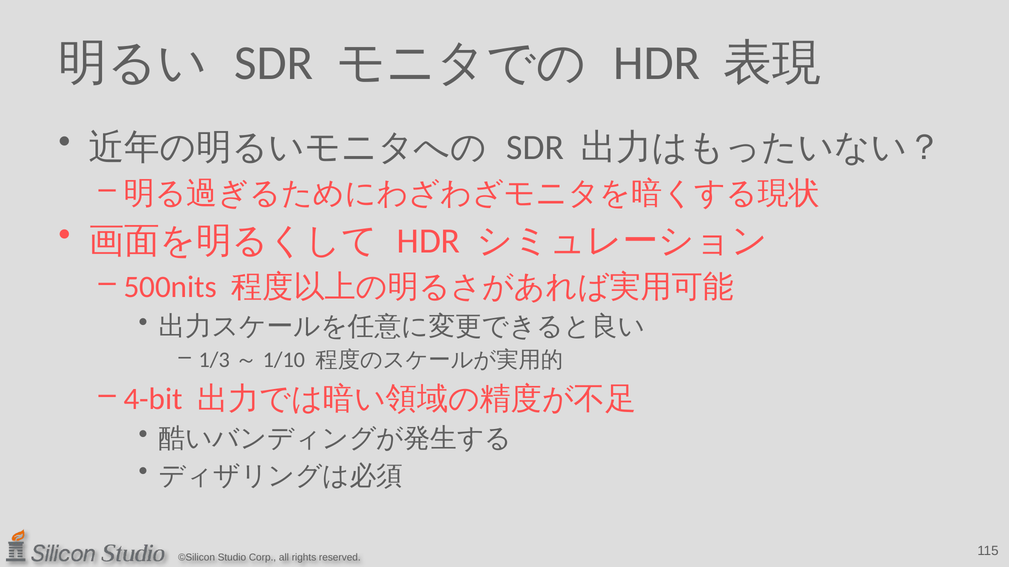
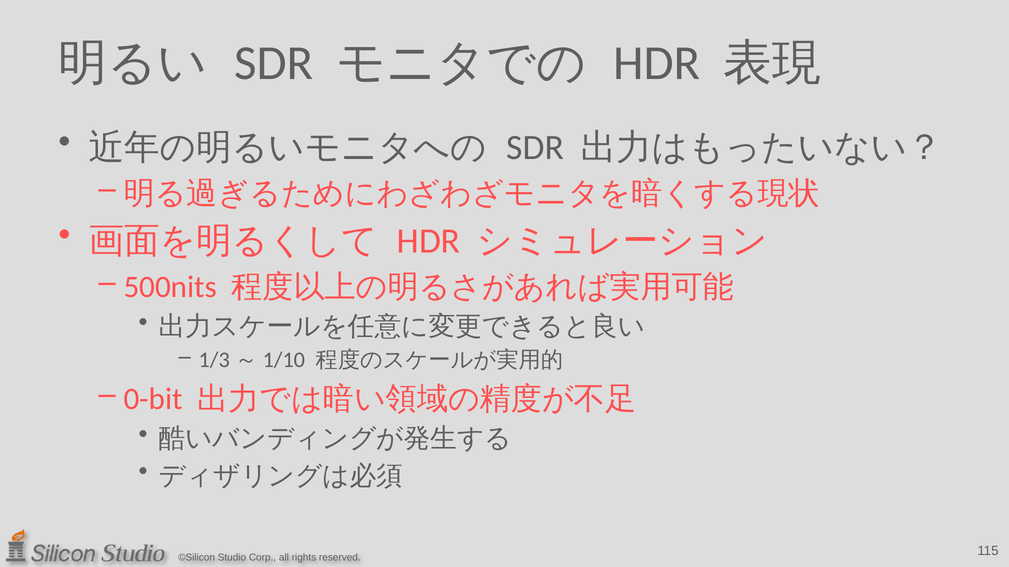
4-bit: 4-bit -> 0-bit (153, 399)
